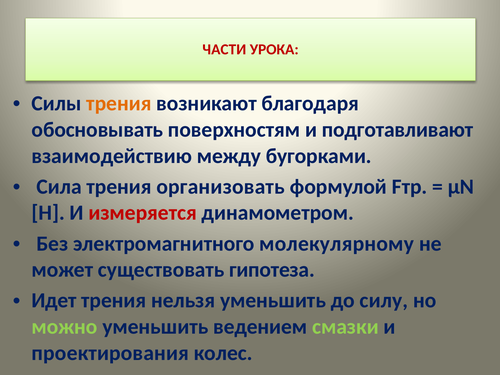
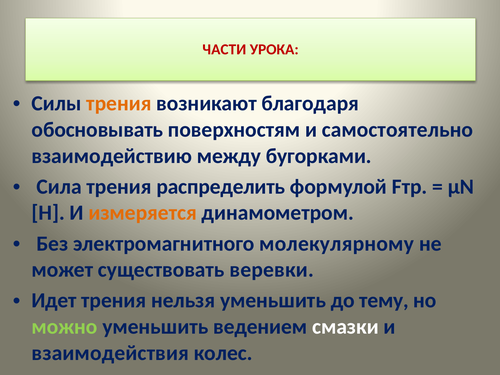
подготавливают: подготавливают -> самостоятельно (397, 130)
организовать: организовать -> распределить (221, 187)
измеряется colour: red -> orange (143, 213)
гипотеза: гипотеза -> веревки (272, 270)
силу: силу -> тему (384, 301)
смазки colour: light green -> white (345, 327)
проектирования: проектирования -> взаимодействия (110, 353)
